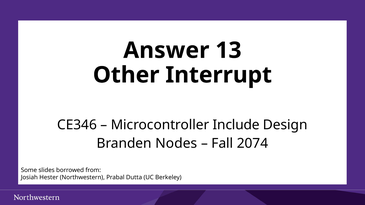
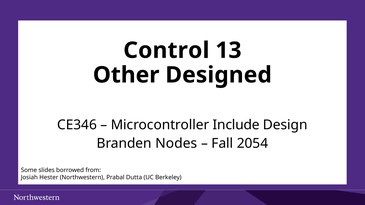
Answer: Answer -> Control (166, 50)
Interrupt: Interrupt -> Designed (219, 75)
2074: 2074 -> 2054 (252, 144)
